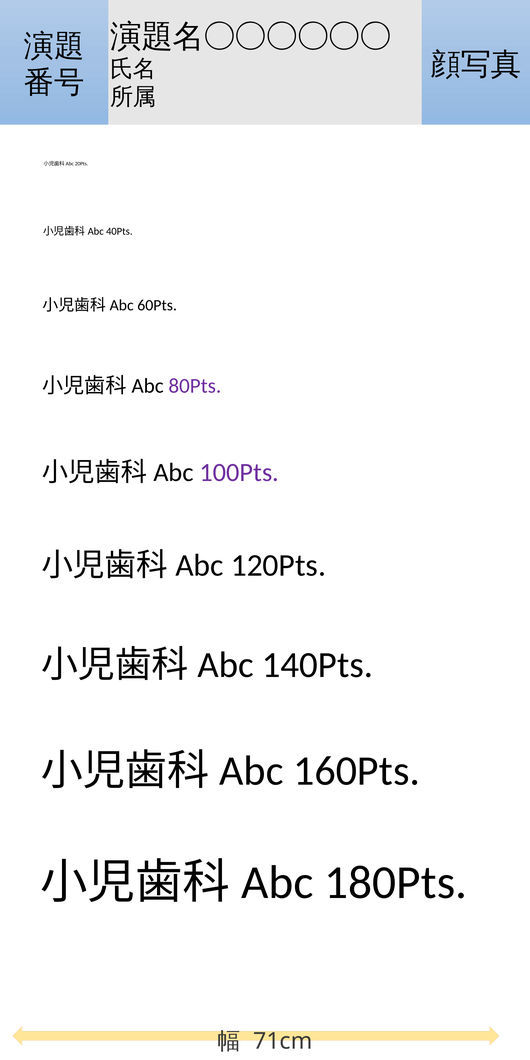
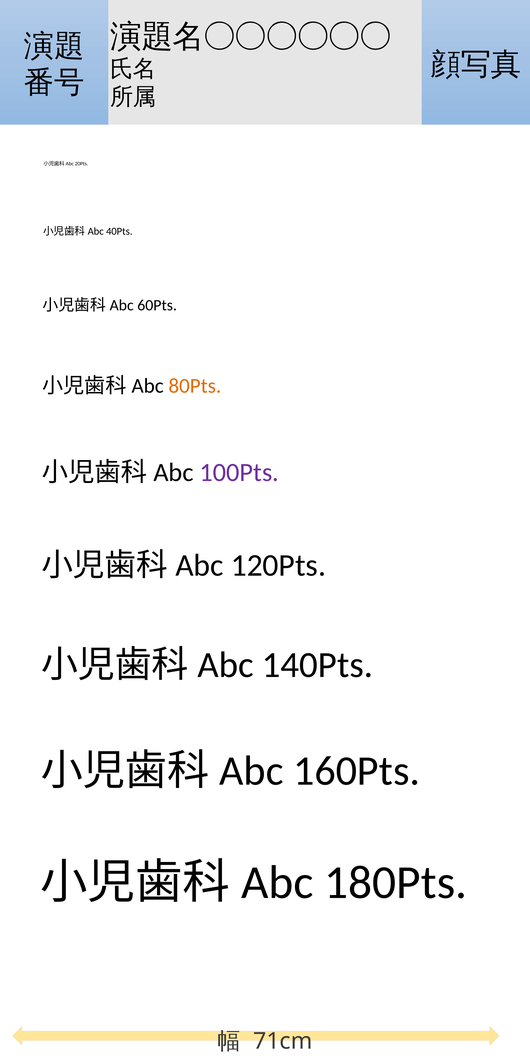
80Pts colour: purple -> orange (195, 386)
